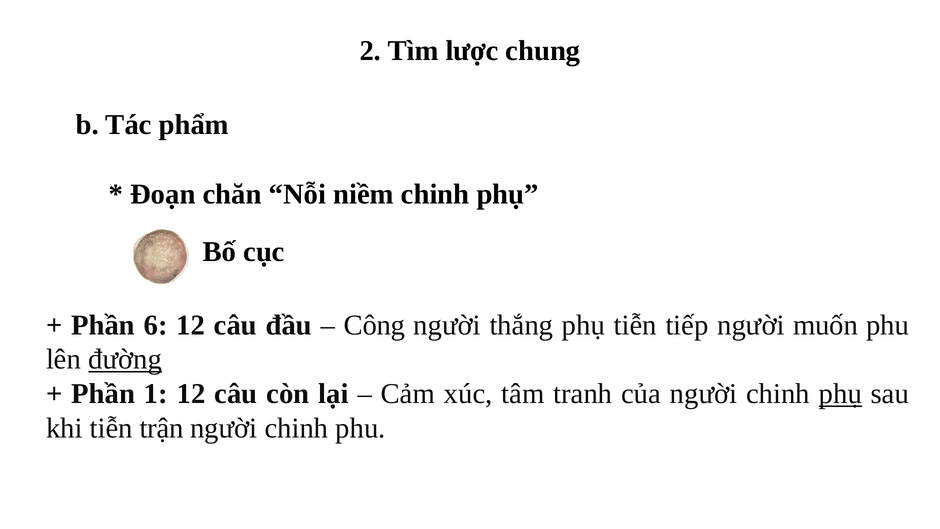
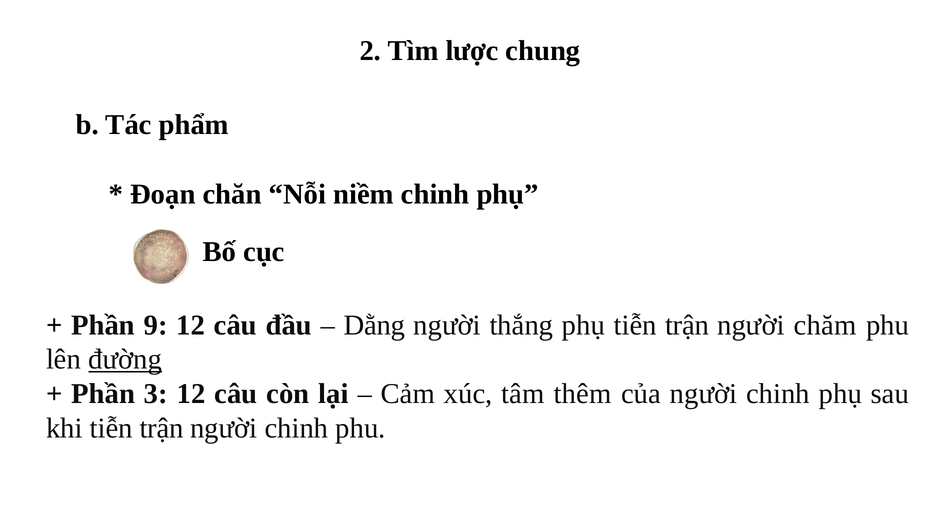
6: 6 -> 9 (156, 325)
Công: Công -> Dằng (374, 325)
phụ tiễn tiếp: tiếp -> trận (687, 325)
muốn: muốn -> chăm (825, 325)
1: 1 -> 3 (156, 394)
tranh: tranh -> thêm (583, 394)
phụ underline: present -> none (840, 394)
